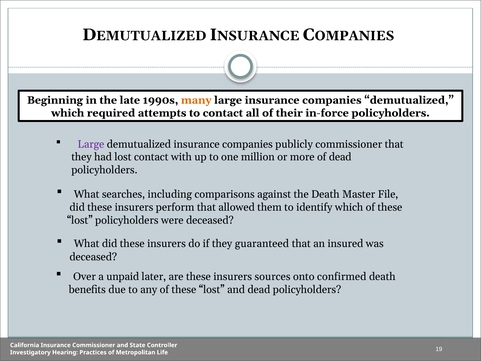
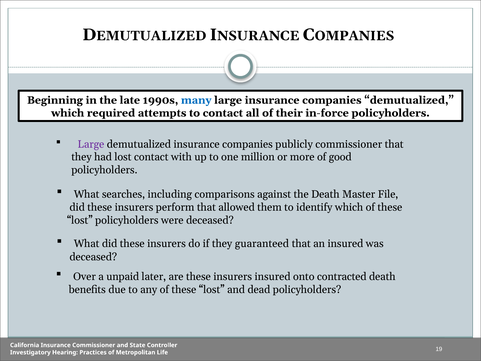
many colour: orange -> blue (196, 100)
of dead: dead -> good (340, 157)
insurers sources: sources -> insured (273, 276)
confirmed: confirmed -> contracted (342, 276)
